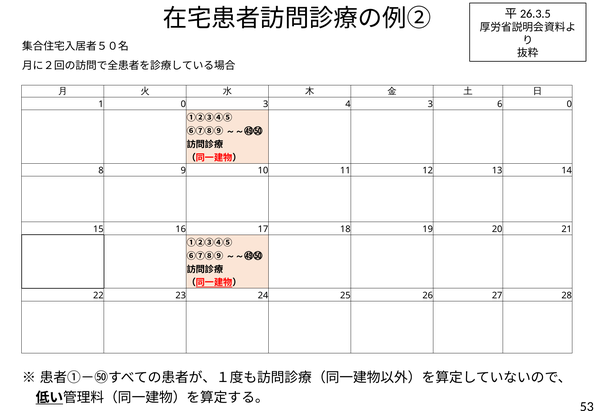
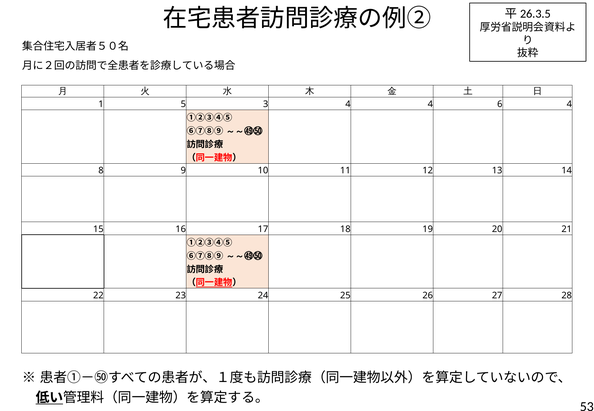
1 0: 0 -> 5 (183, 104)
4 3: 3 -> 4 (430, 104)
6 0: 0 -> 4 (569, 104)
